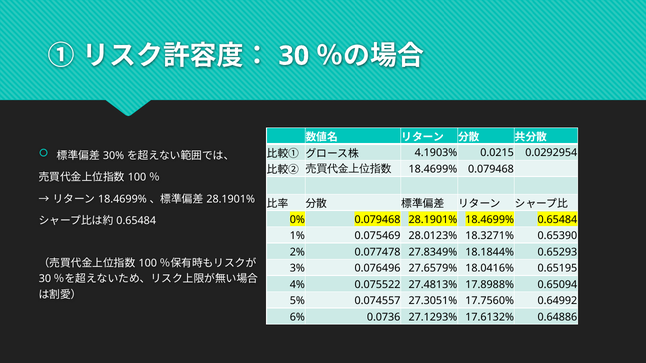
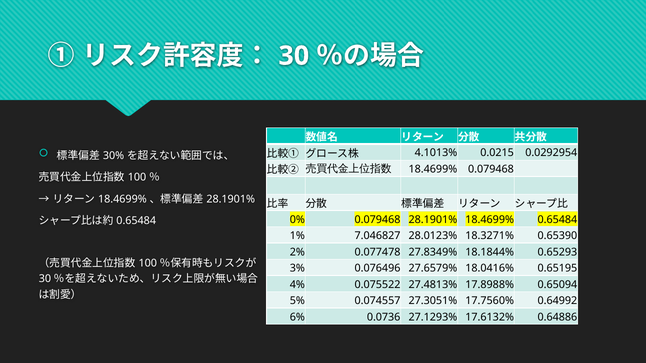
4.1903%: 4.1903% -> 4.1013% (436, 153)
0.075469: 0.075469 -> 7.046827 (378, 236)
